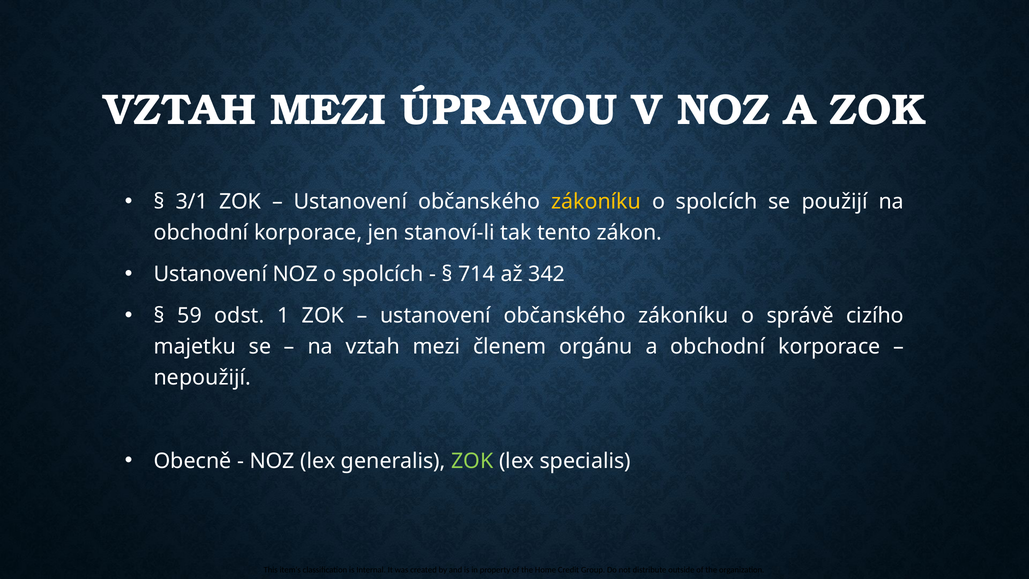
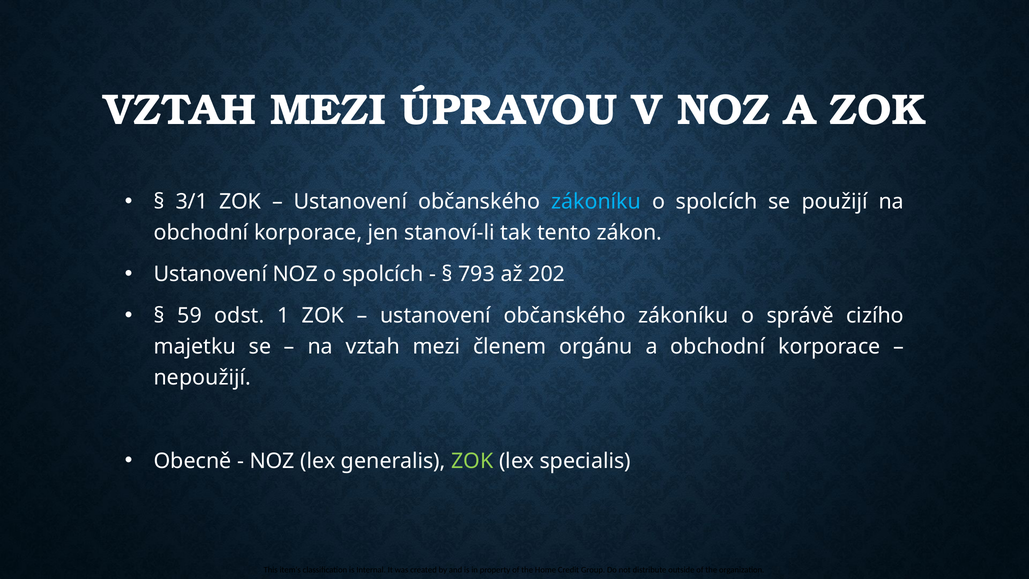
zákoníku colour: yellow -> light blue (596, 202)
714: 714 -> 793 (477, 274)
342: 342 -> 202 (547, 274)
